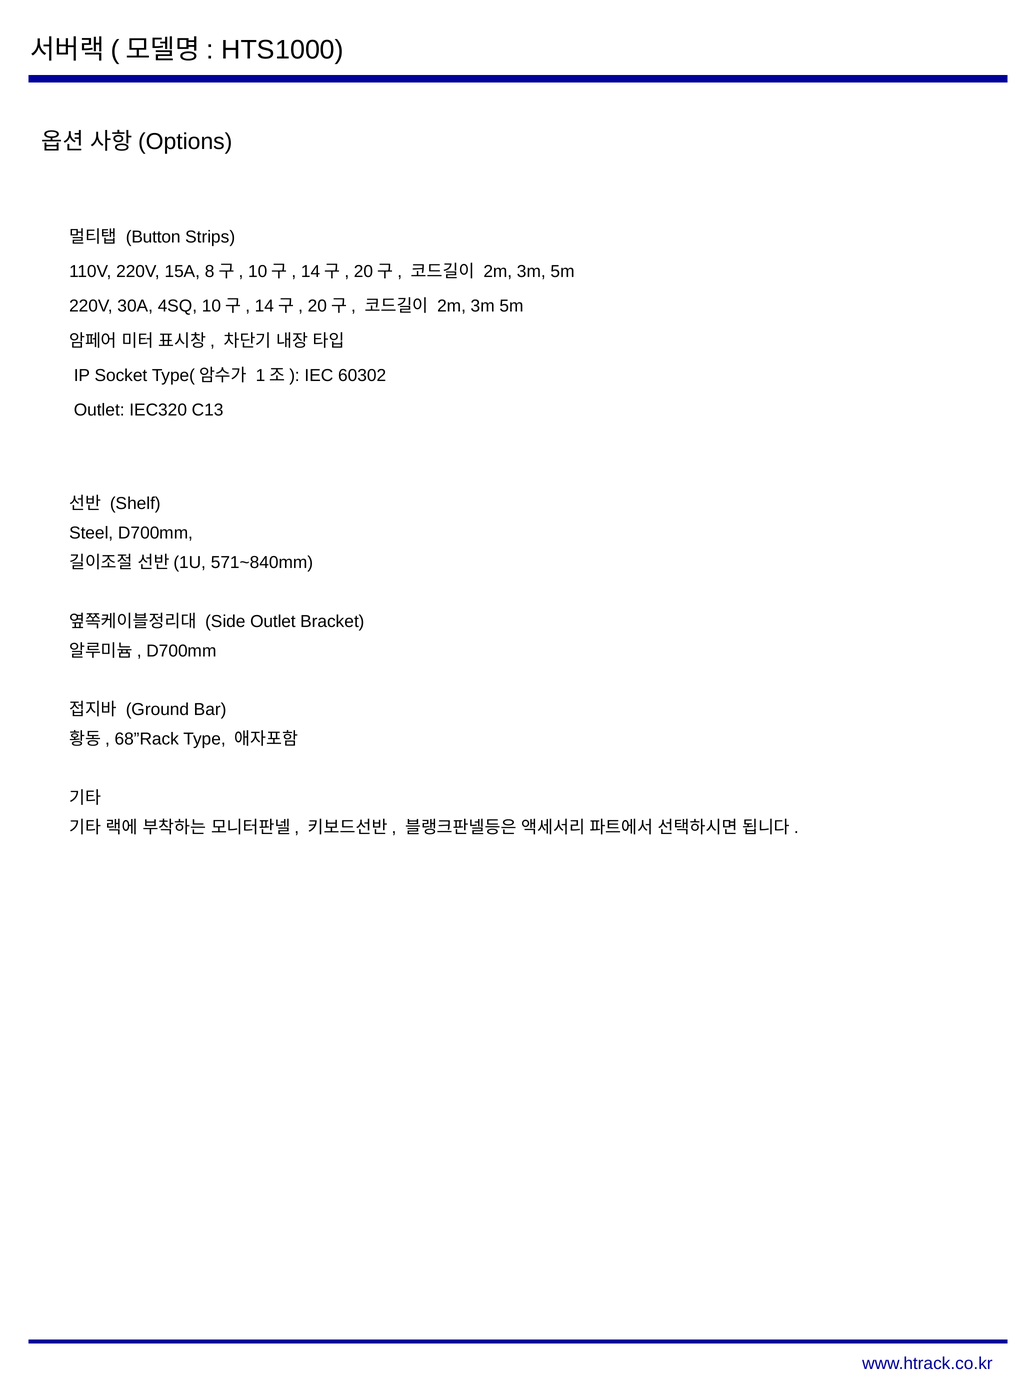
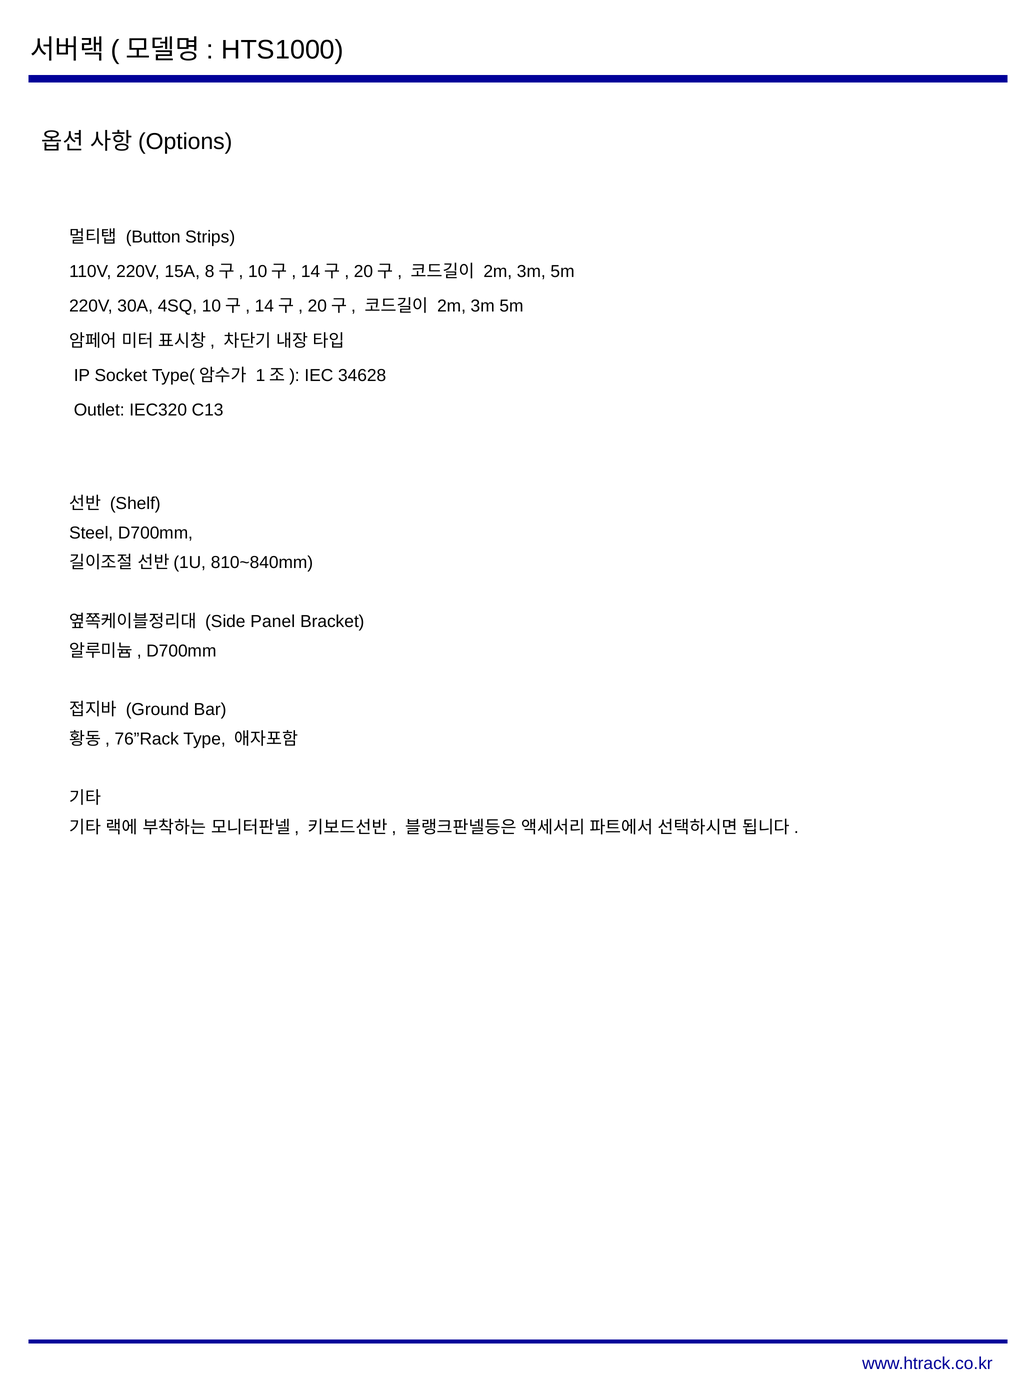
60302: 60302 -> 34628 (362, 375)
571~840mm: 571~840mm -> 810~840mm (262, 562)
Side Outlet: Outlet -> Panel (273, 621)
68”Rack: 68”Rack -> 76”Rack (147, 739)
